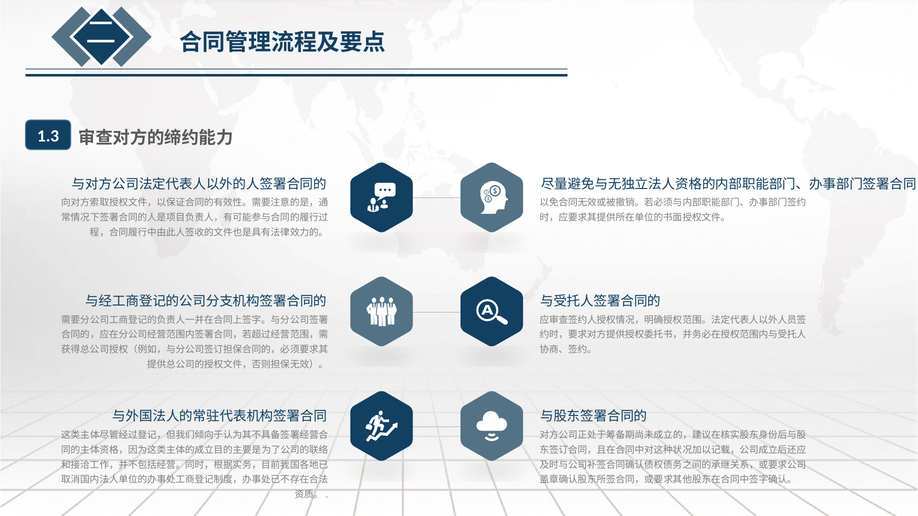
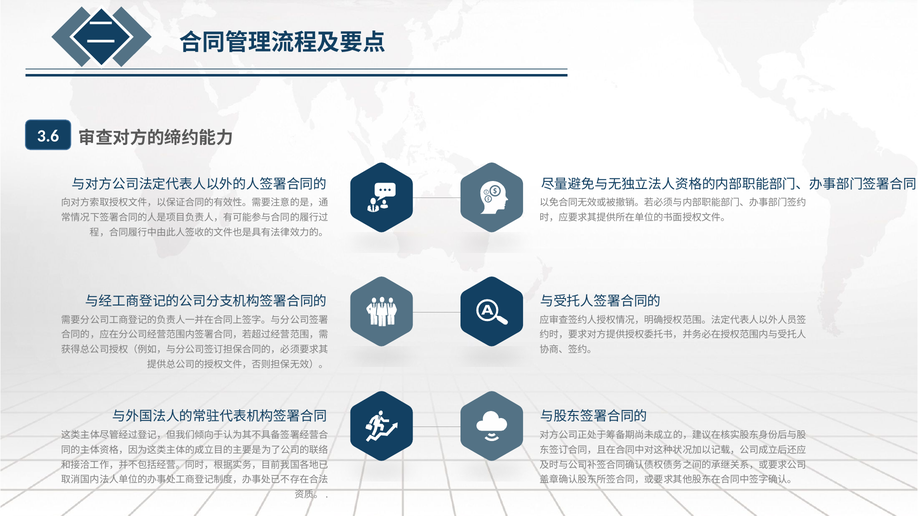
1.3: 1.3 -> 3.6 (48, 136)
